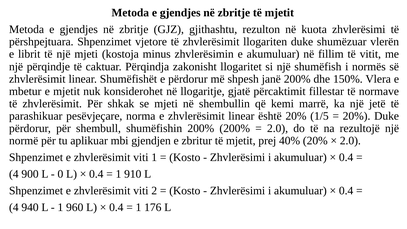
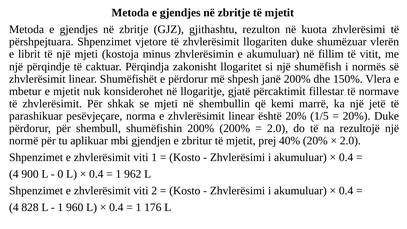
910: 910 -> 962 (133, 174)
940: 940 -> 828 (30, 207)
